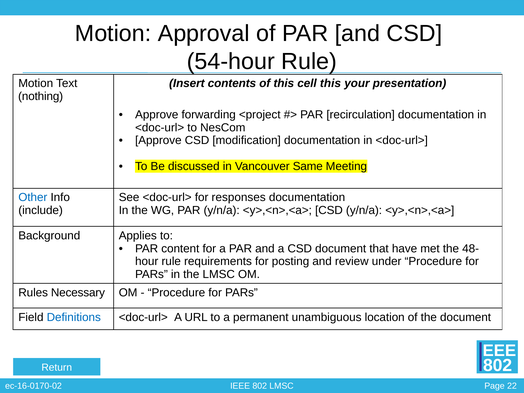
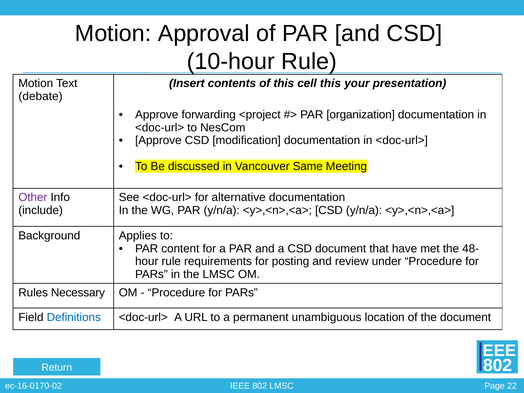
54-hour: 54-hour -> 10-hour (231, 61)
nothing: nothing -> debate (41, 96)
recirculation: recirculation -> organization (361, 115)
Other colour: blue -> purple (33, 197)
responses: responses -> alternative (239, 197)
